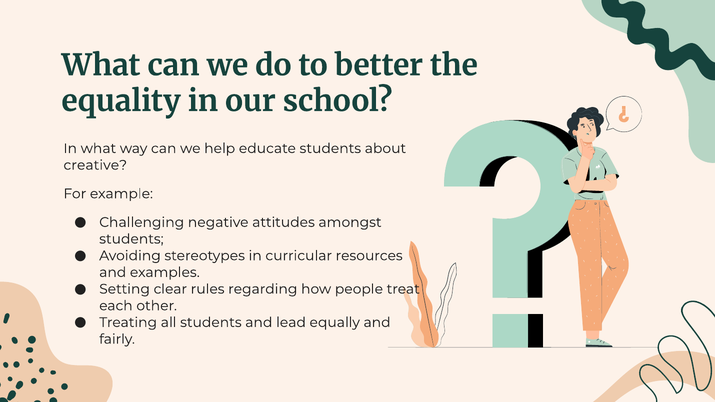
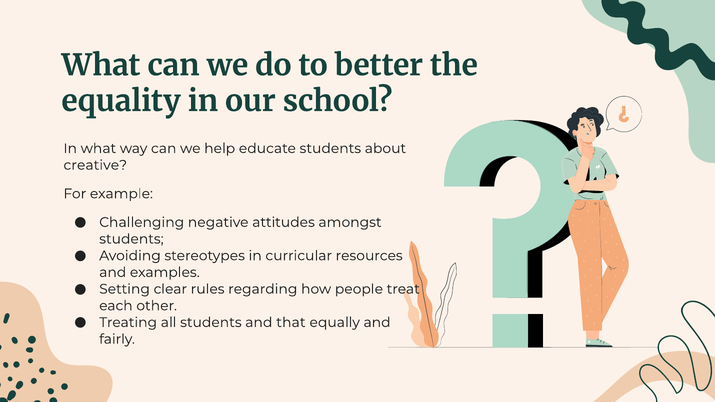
lead: lead -> that (291, 323)
